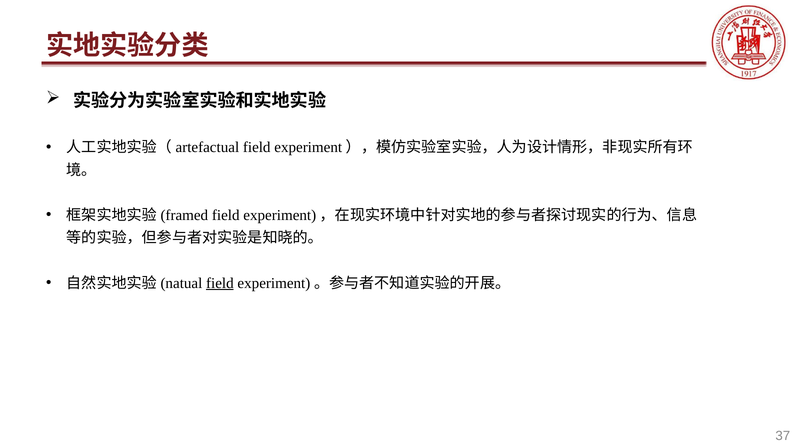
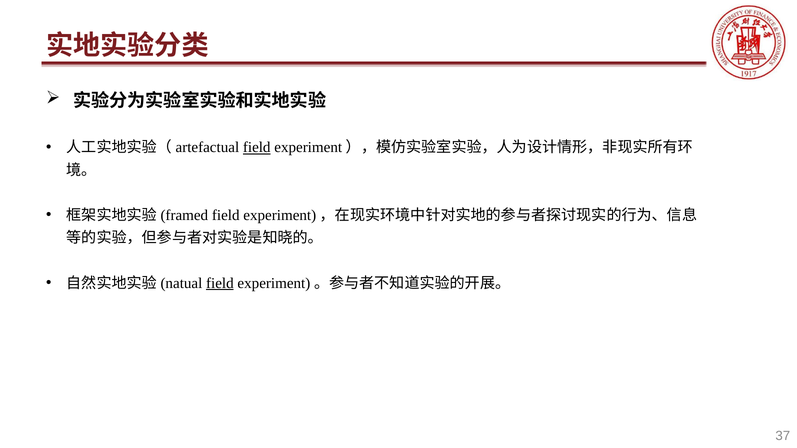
field underline: none -> present (257, 148)
